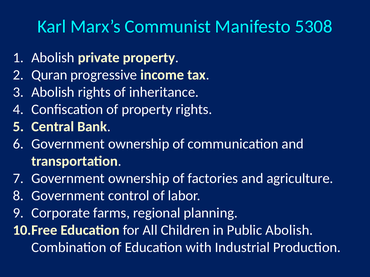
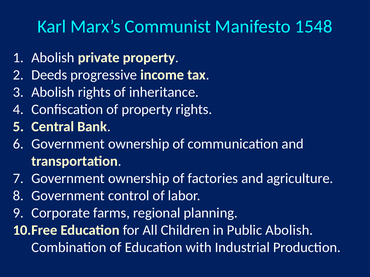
5308: 5308 -> 1548 (314, 27)
Quran: Quran -> Deeds (49, 75)
